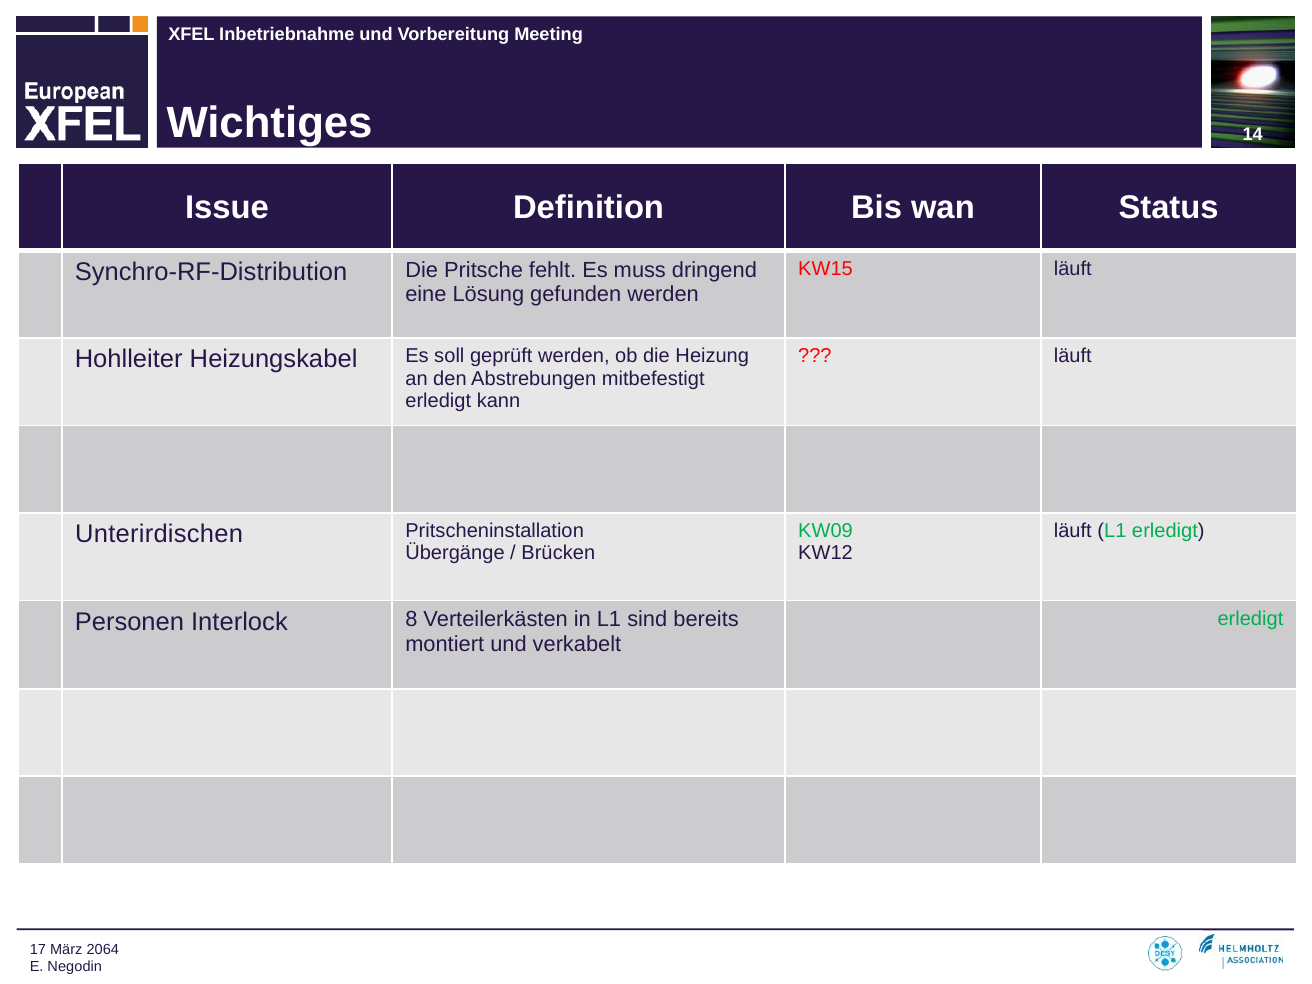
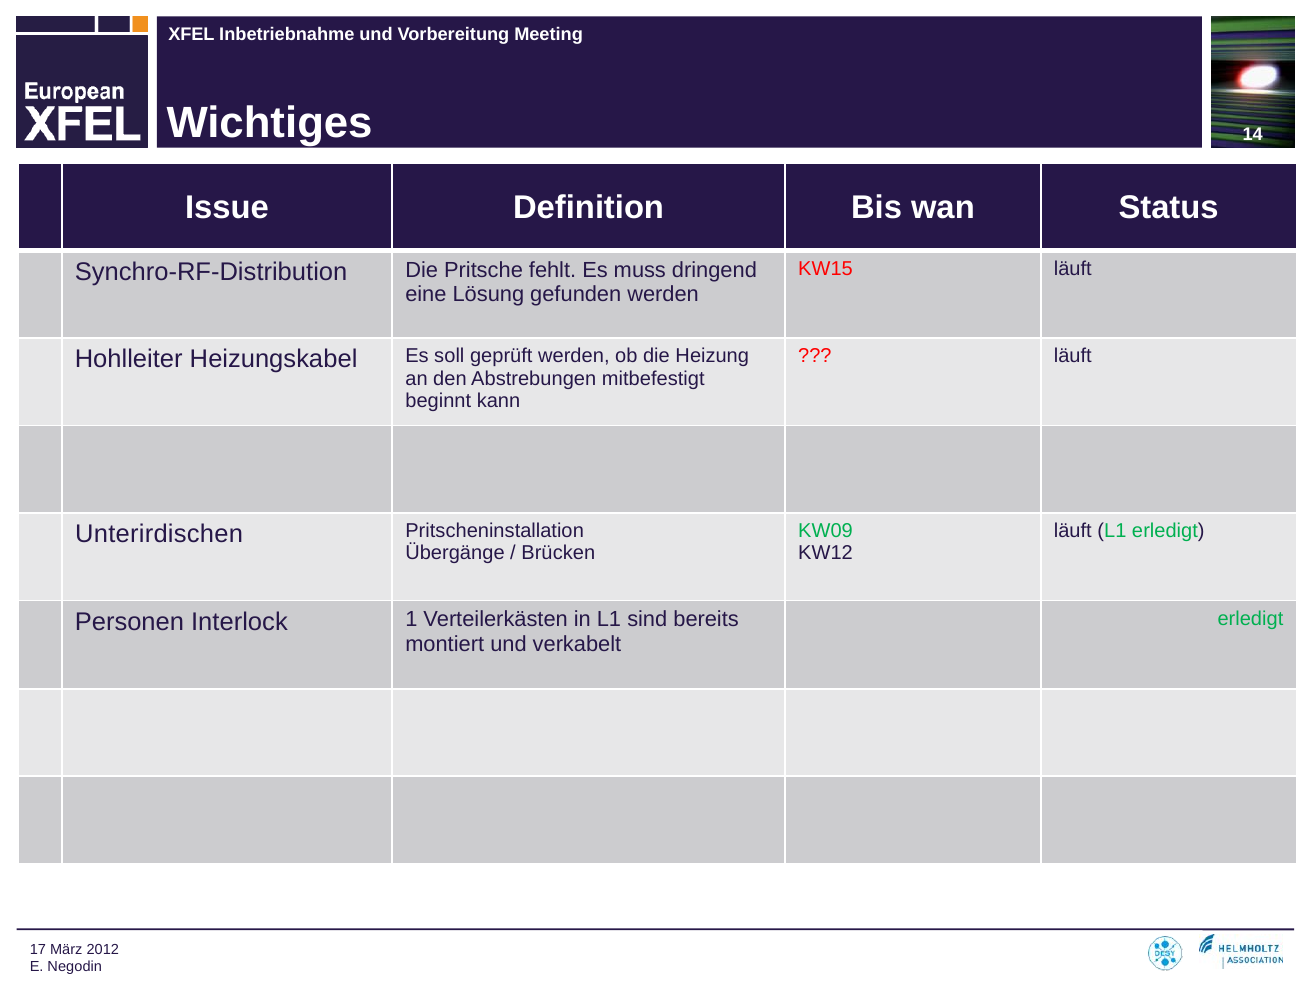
erledigt: erledigt -> beginnt (438, 401)
8: 8 -> 1 (411, 620)
2064: 2064 -> 2012 (103, 950)
